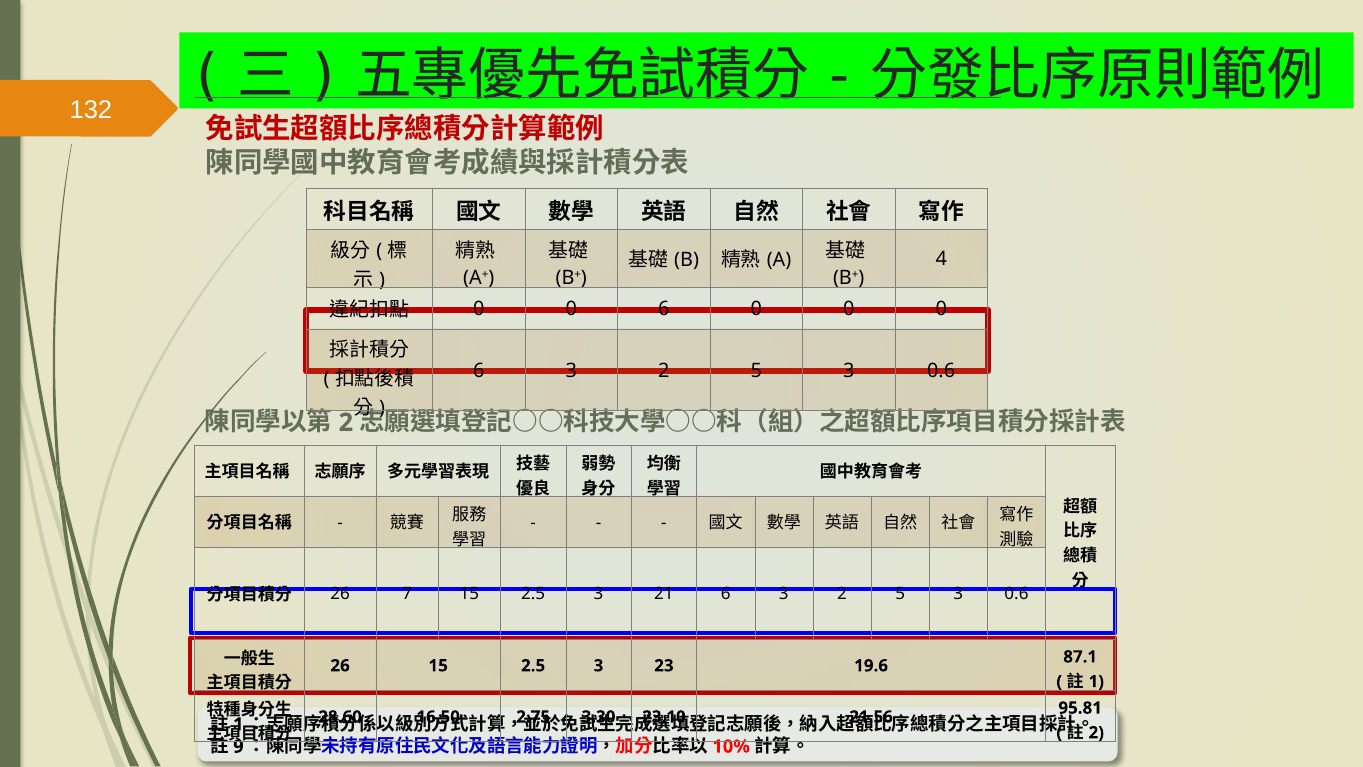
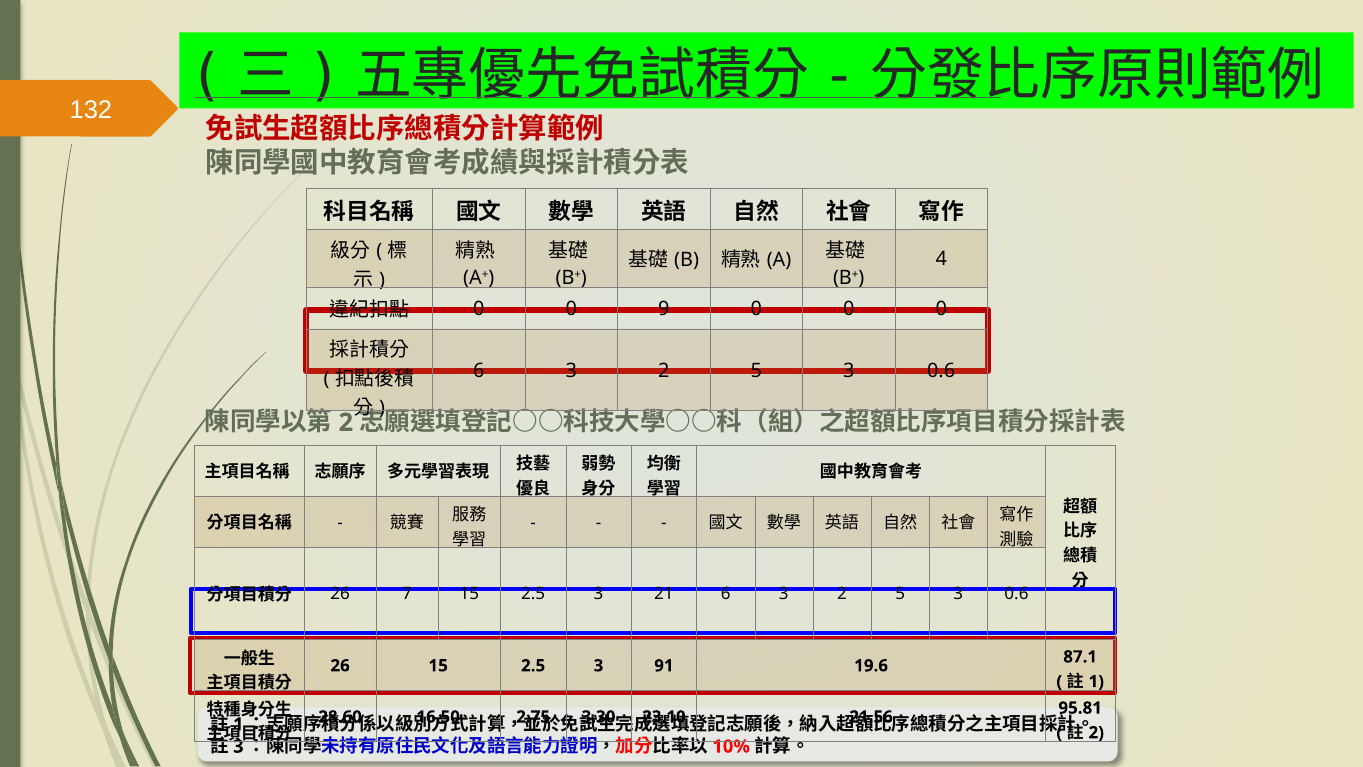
0 6: 6 -> 9 (664, 309)
23: 23 -> 91 (664, 665)
9: 9 -> 3 (238, 746)
